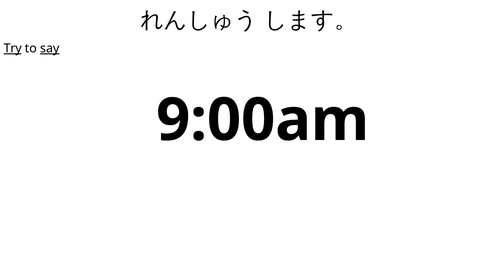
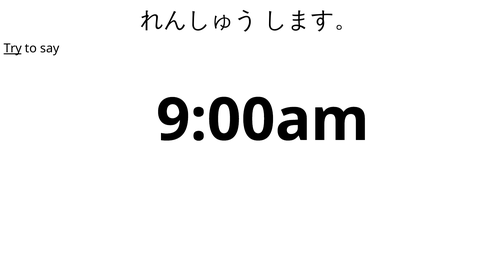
say underline: present -> none (50, 48)
